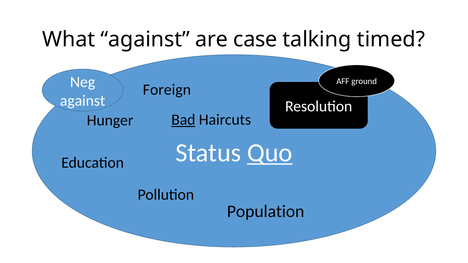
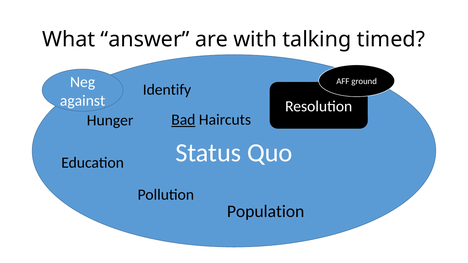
What against: against -> answer (145, 39)
case: case -> with (255, 39)
Foreign: Foreign -> Identify (167, 90)
Quo underline: present -> none (270, 153)
